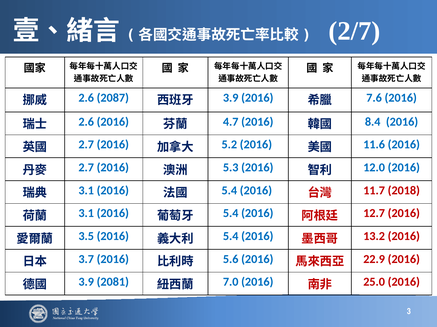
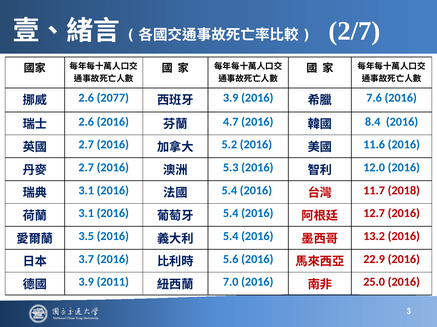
2087: 2087 -> 2077 (113, 98)
2081: 2081 -> 2011 (113, 283)
